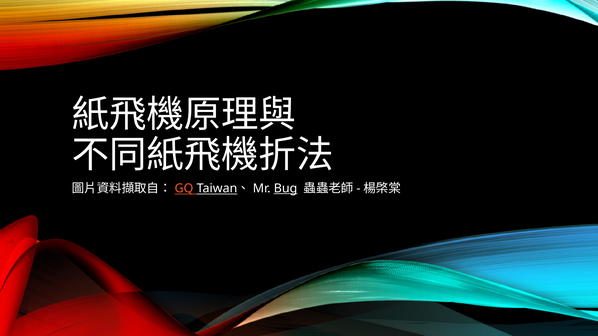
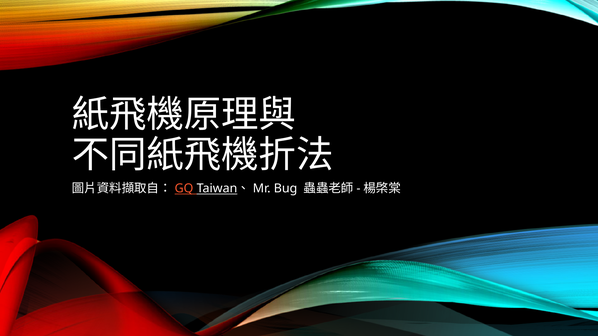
Bug underline: present -> none (286, 189)
